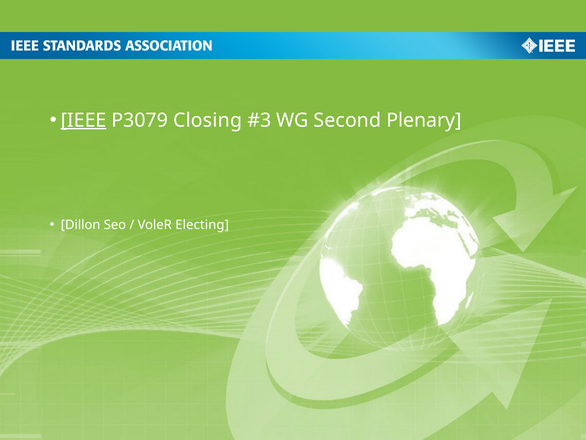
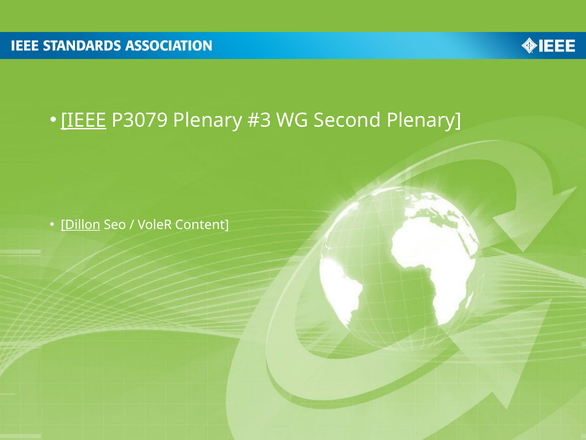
P3079 Closing: Closing -> Plenary (208, 120)
Dillon underline: none -> present (81, 225)
Electing: Electing -> Content (202, 225)
